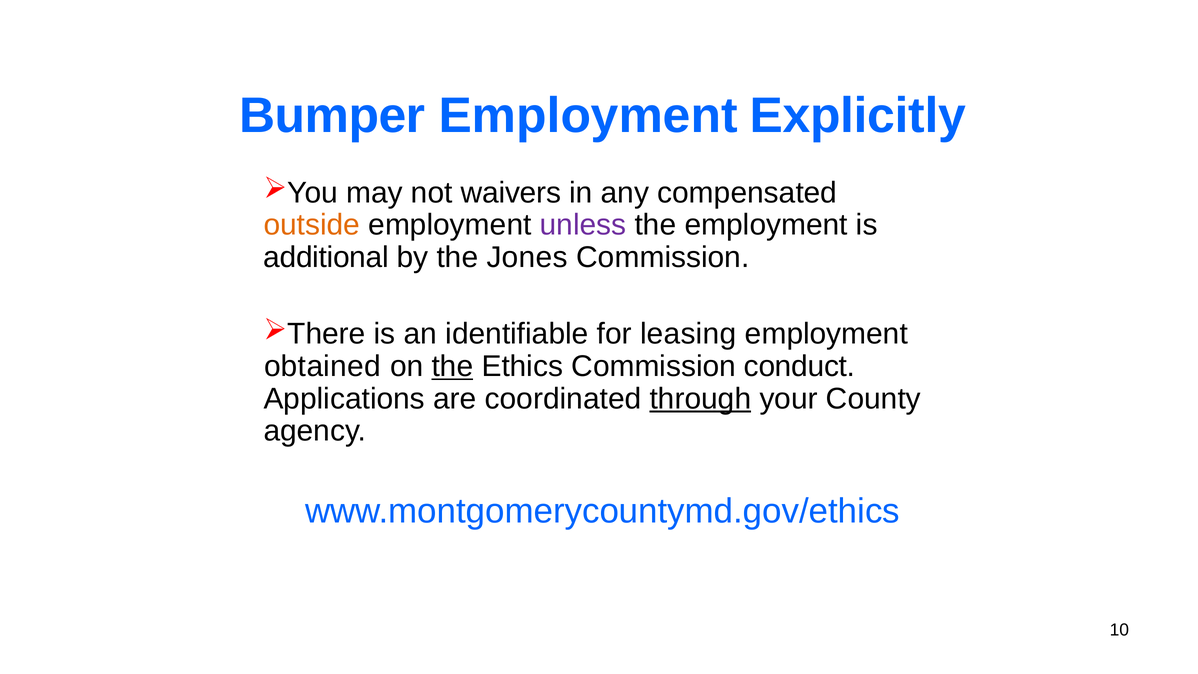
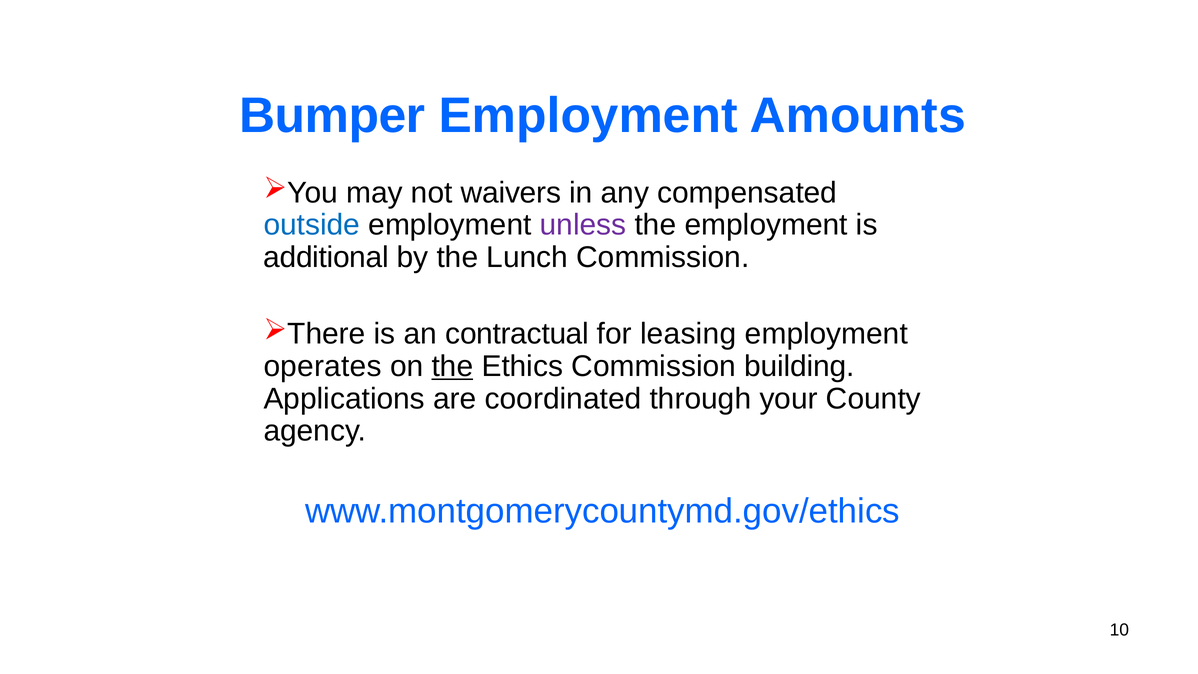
Explicitly: Explicitly -> Amounts (858, 116)
outside colour: orange -> blue (312, 225)
Jones: Jones -> Lunch (527, 257)
identifiable: identifiable -> contractual (517, 334)
obtained: obtained -> operates (323, 366)
conduct: conduct -> building (799, 366)
through underline: present -> none (700, 399)
